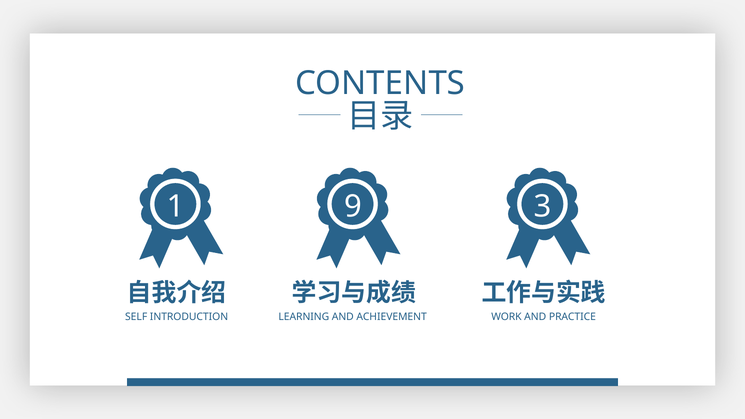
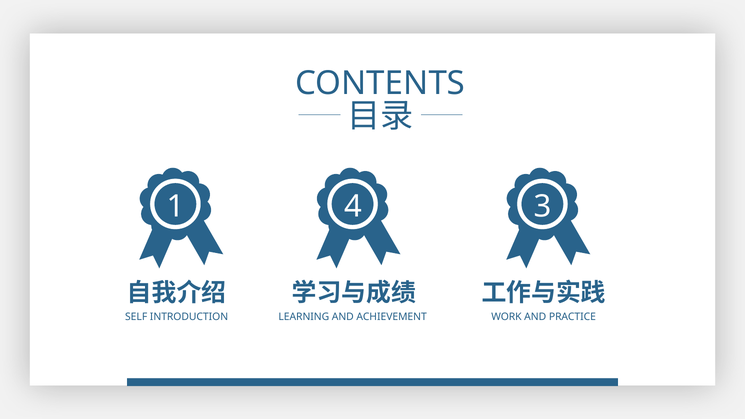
9: 9 -> 4 (353, 207)
